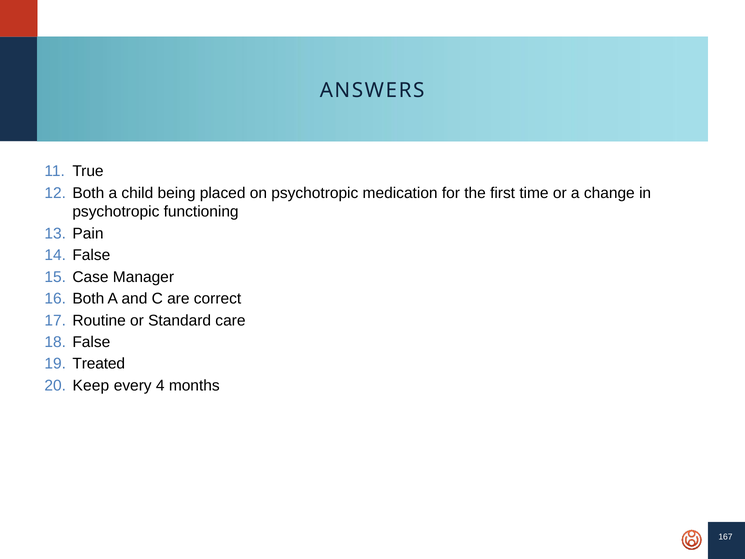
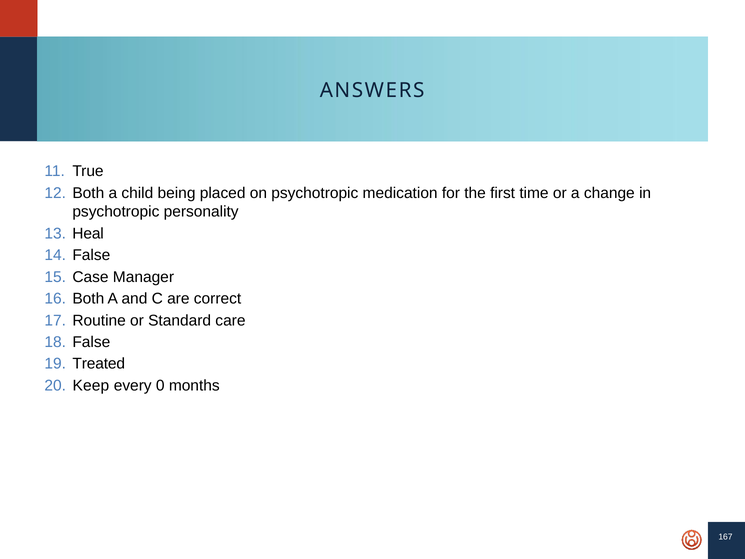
functioning: functioning -> personality (201, 212)
Pain: Pain -> Heal (88, 233)
4: 4 -> 0 (160, 385)
